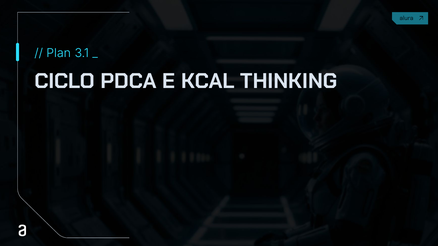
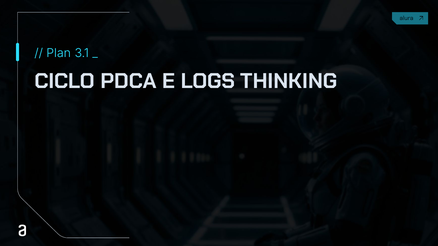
KCAL: KCAL -> LOGS (208, 81)
